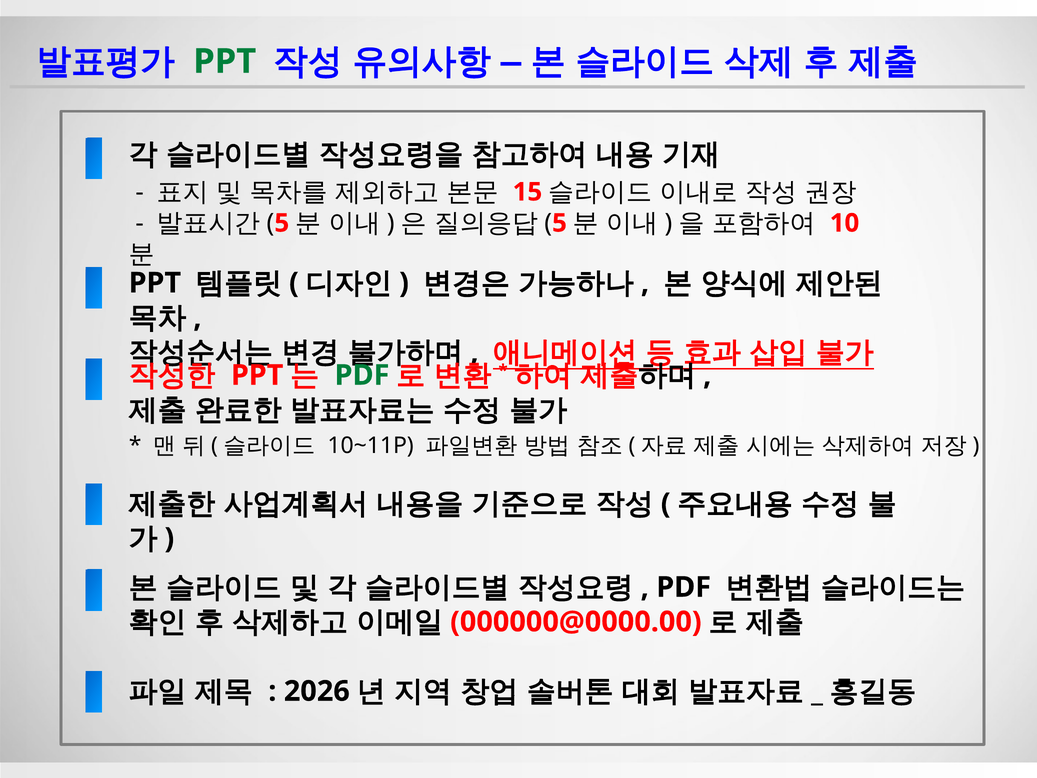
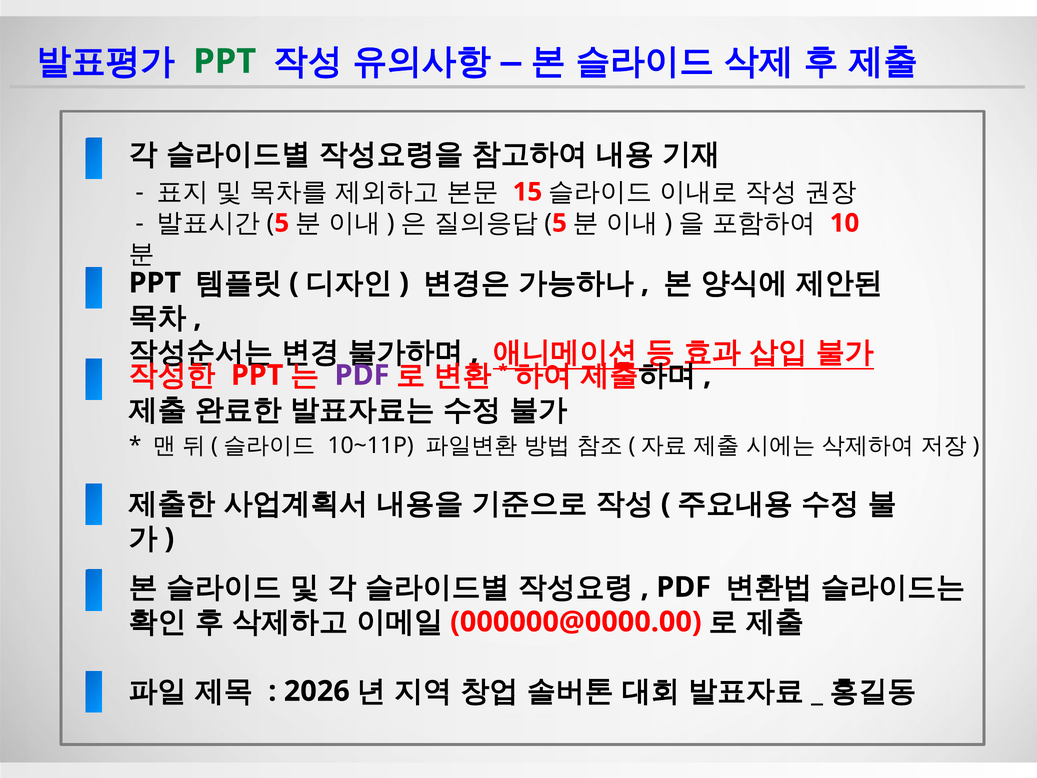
PDF colour: green -> purple (362, 375)
